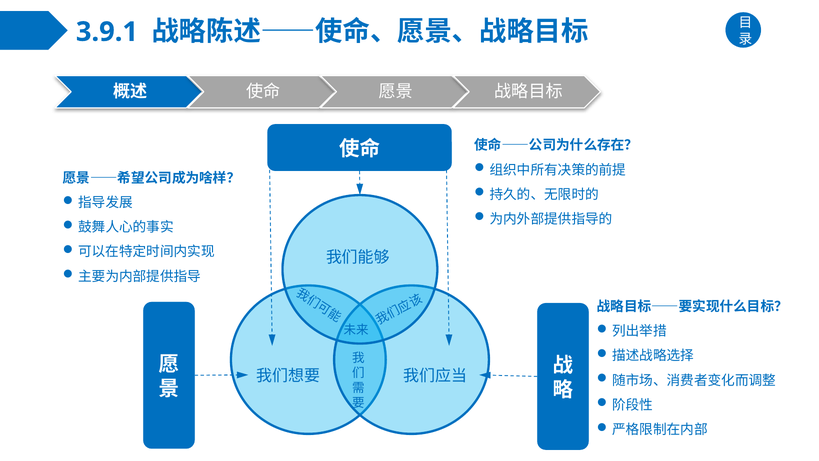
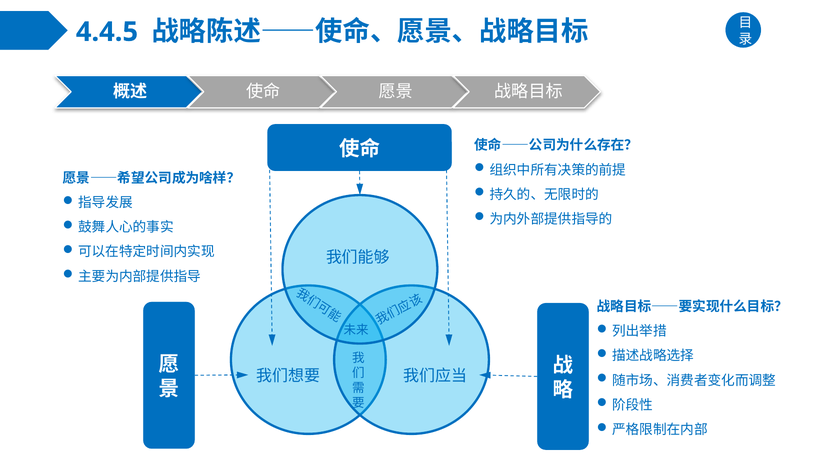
3.9.1: 3.9.1 -> 4.4.5 (107, 32)
